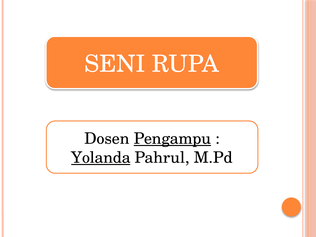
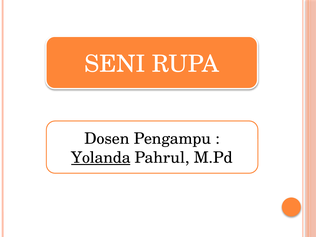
Pengampu underline: present -> none (172, 139)
